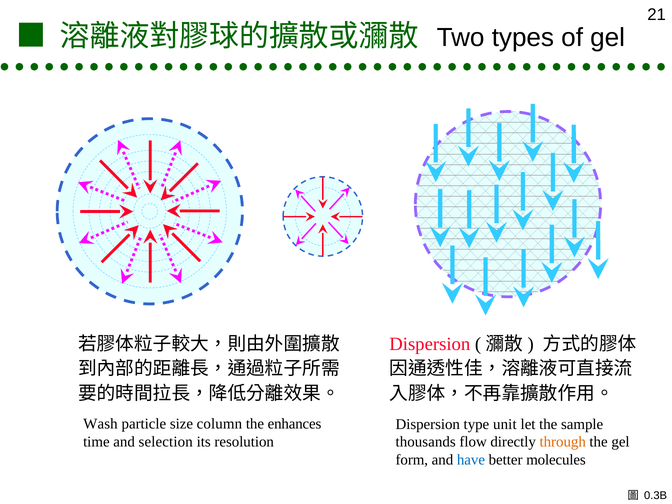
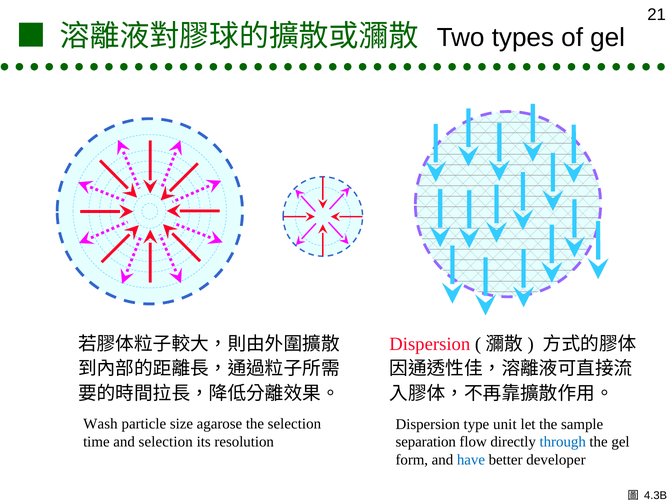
column: column -> agarose (219, 424)
the enhances: enhances -> selection (294, 424)
thousands: thousands -> separation (426, 442)
through colour: orange -> blue (563, 442)
molecules: molecules -> developer (556, 460)
0.3B: 0.3B -> 4.3B (656, 495)
